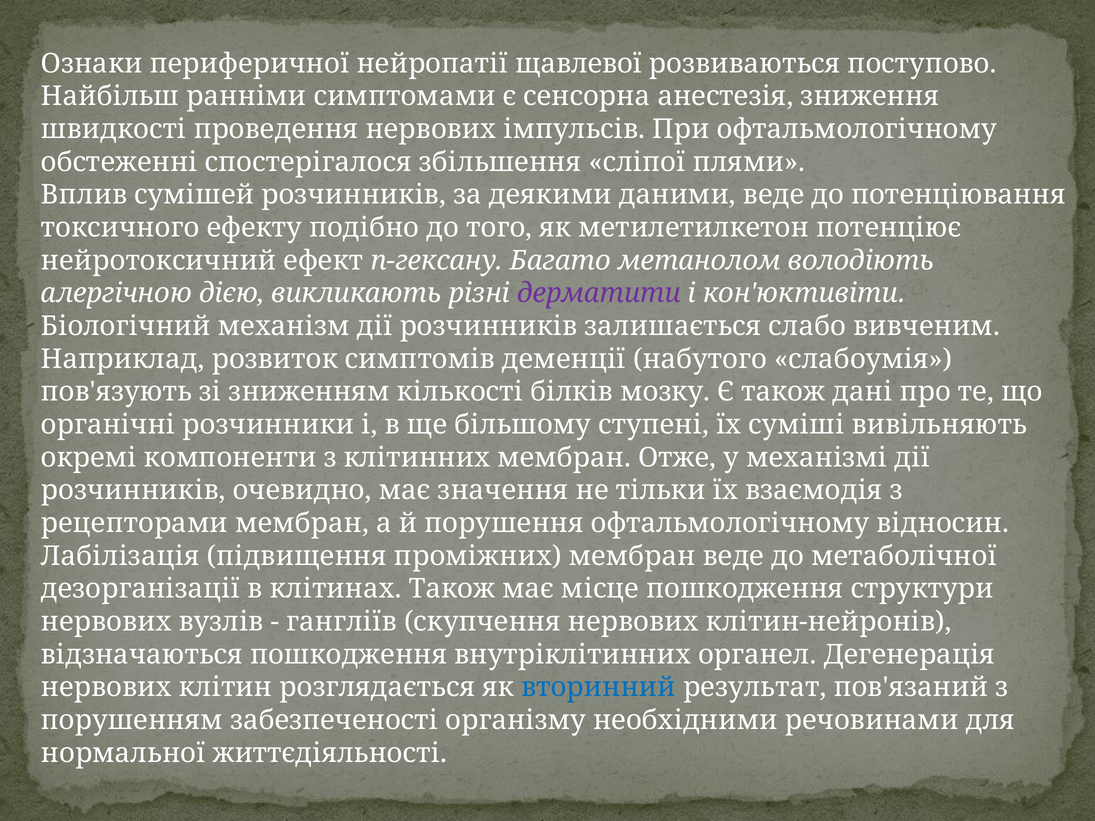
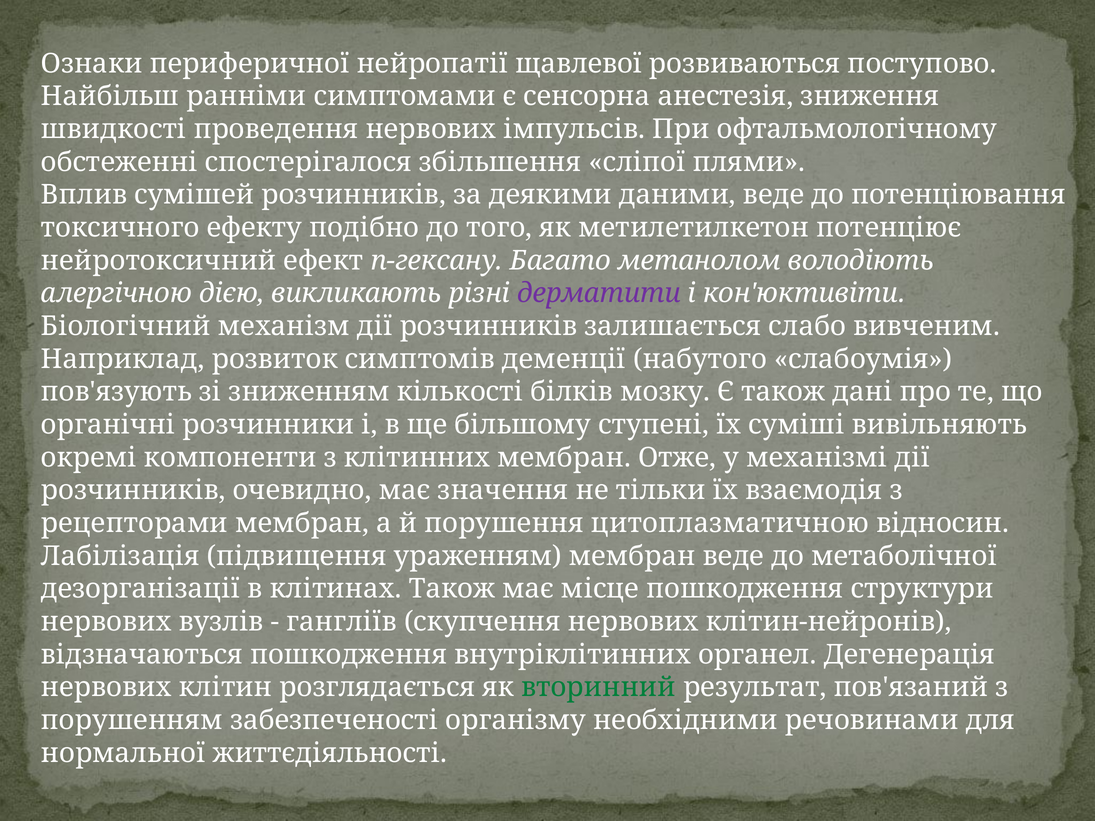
порушення офтальмологічному: офтальмологічному -> цитоплазматичною (730, 523)
проміжних: проміжних -> ураженням (478, 556)
вторинний colour: blue -> green (598, 688)
